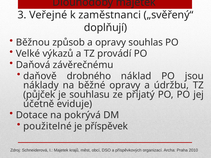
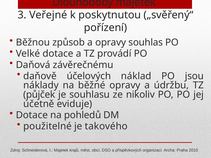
zaměstnanci: zaměstnanci -> poskytnutou (110, 15)
doplňují: doplňují -> pořízení (106, 28)
Velké výkazů: výkazů -> dotace (58, 54)
drobného: drobného -> účelových (89, 76)
přijatý: přijatý -> nikoliv (140, 95)
pokrývá: pokrývá -> pohledů (83, 115)
příspěvek: příspěvek -> takového (106, 126)
